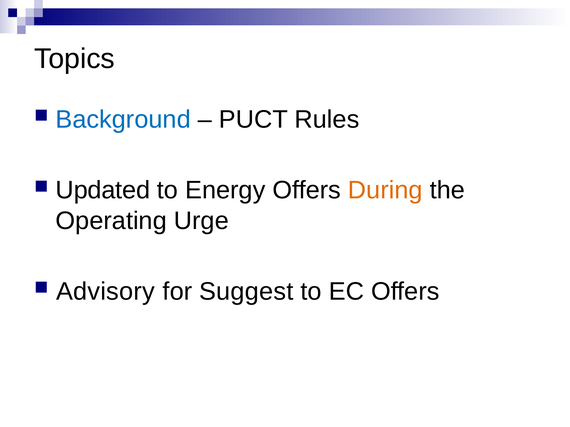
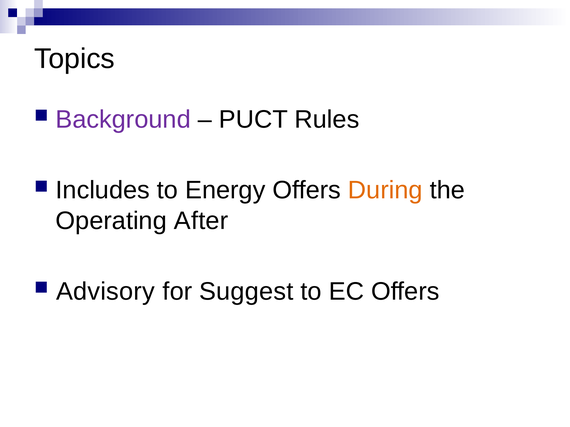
Background colour: blue -> purple (123, 120)
Updated: Updated -> Includes (103, 191)
Urge: Urge -> After (201, 221)
